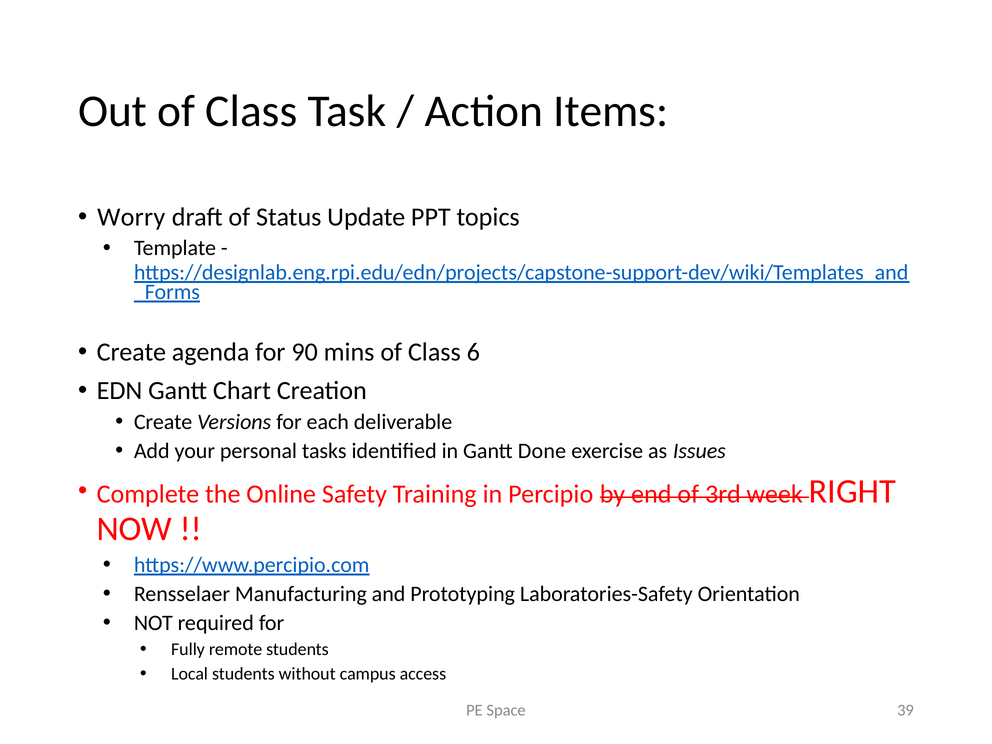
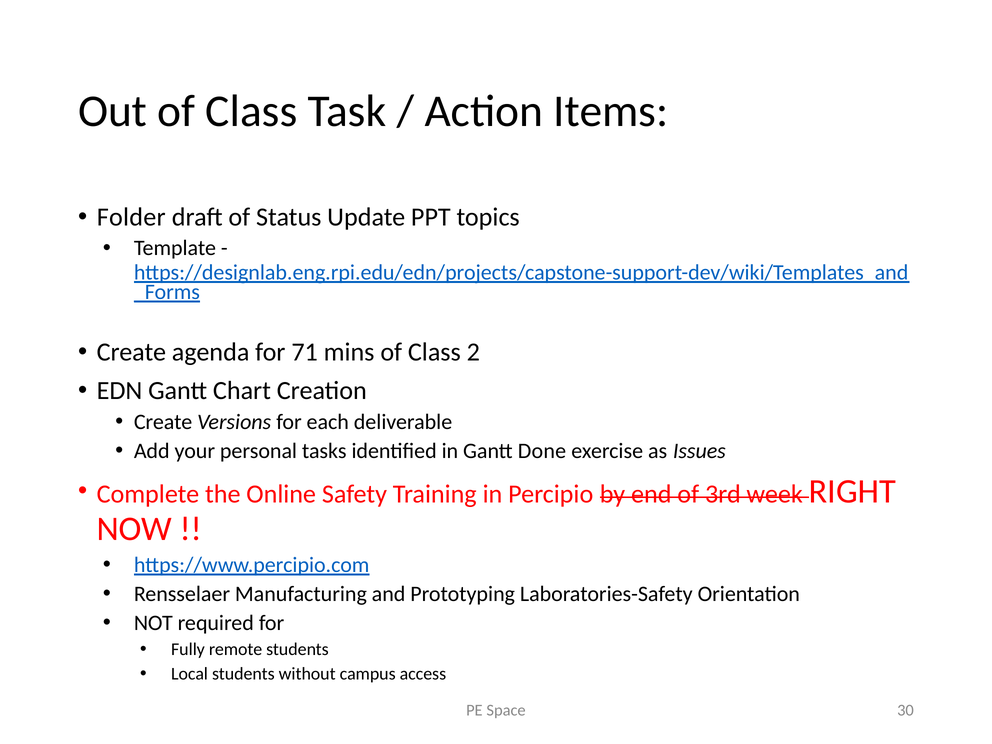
Worry: Worry -> Folder (131, 217)
90: 90 -> 71 (305, 352)
6: 6 -> 2 (473, 352)
39: 39 -> 30 (906, 710)
